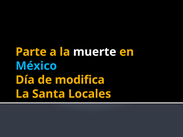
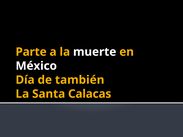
México colour: light blue -> white (36, 66)
modifica: modifica -> también (80, 80)
Locales: Locales -> Calacas (90, 94)
